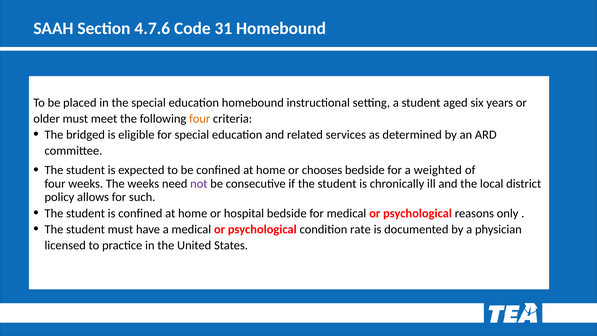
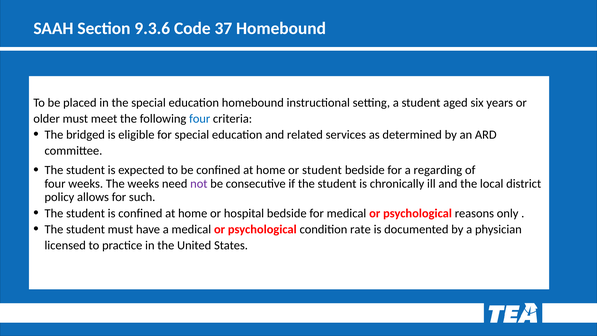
4.7.6: 4.7.6 -> 9.3.6 (152, 28)
31: 31 -> 37 (223, 28)
four colour: orange -> blue (200, 119)
or chooses: chooses -> student (322, 170)
weighted: weighted -> regarding (438, 170)
